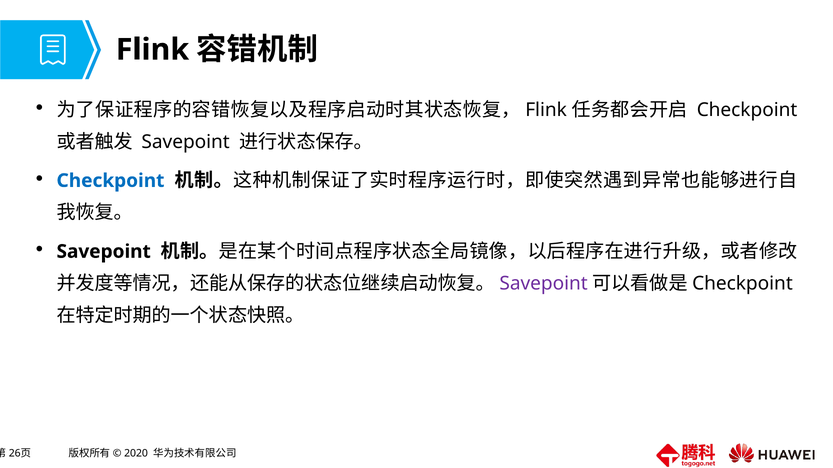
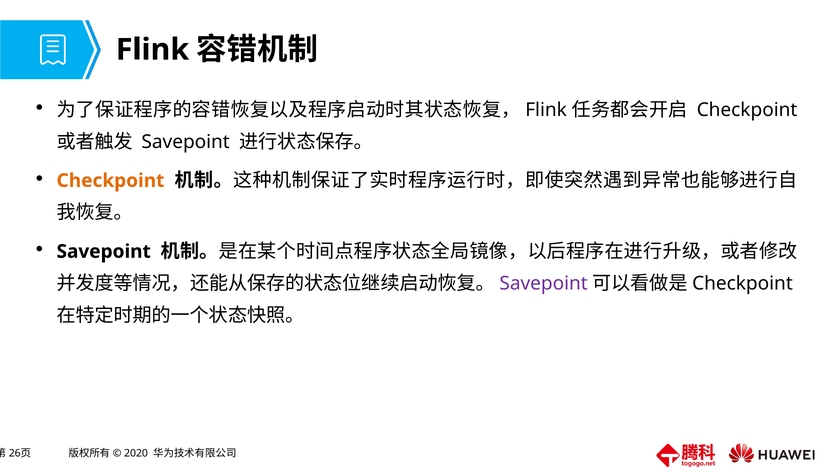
Checkpoint colour: blue -> orange (110, 181)
